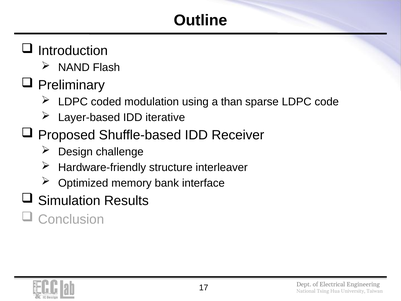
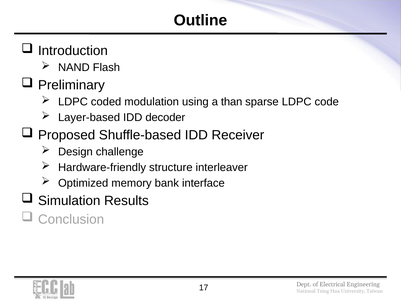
iterative: iterative -> decoder (165, 117)
